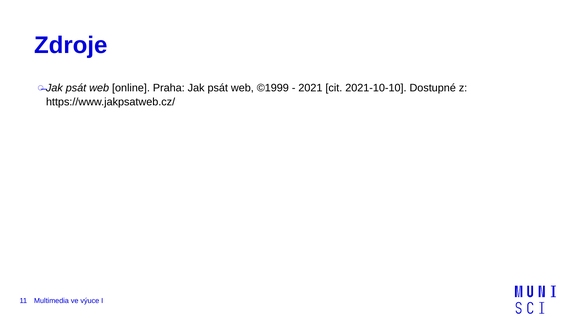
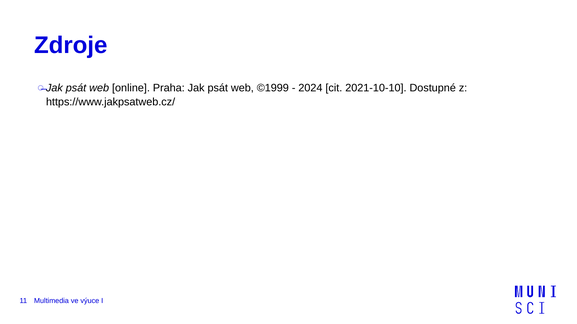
2021: 2021 -> 2024 (310, 88)
